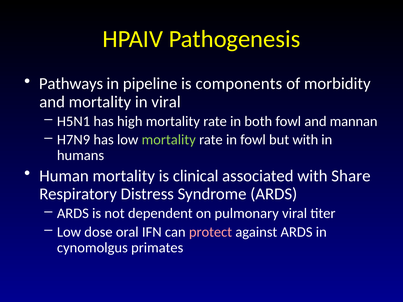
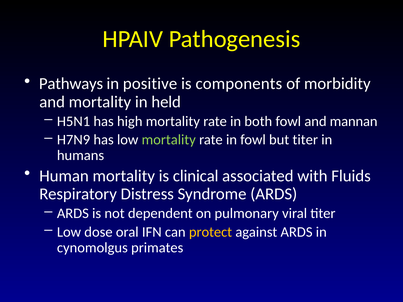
pipeline: pipeline -> positive (150, 84)
in viral: viral -> held (166, 102)
but with: with -> titer (305, 140)
Share: Share -> Fluids (351, 176)
protect colour: pink -> yellow (211, 232)
